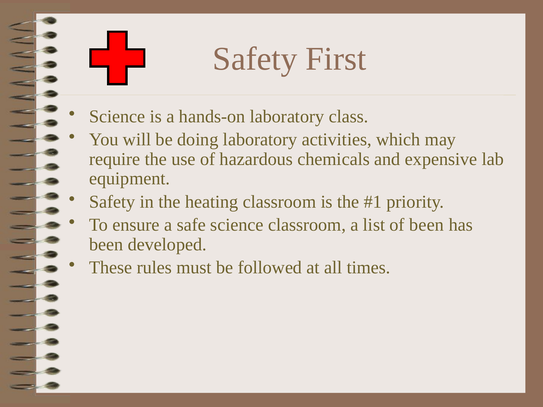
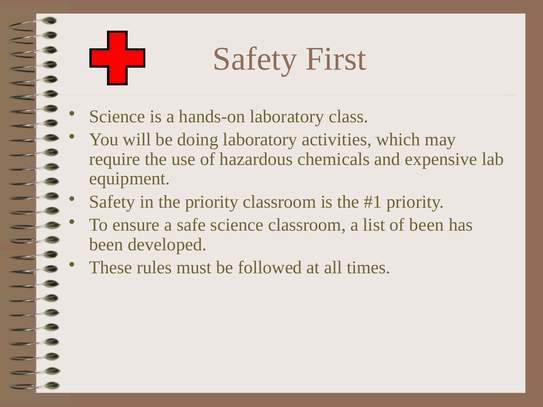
the heating: heating -> priority (212, 202)
